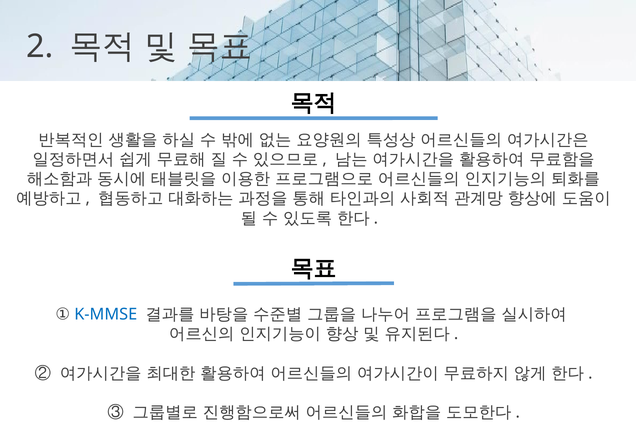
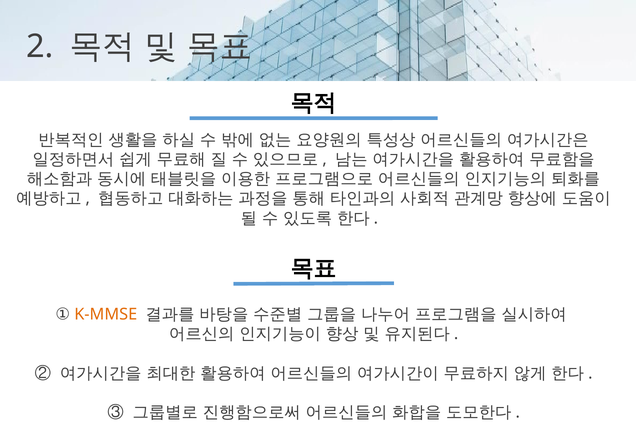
K-MMSE colour: blue -> orange (106, 314)
